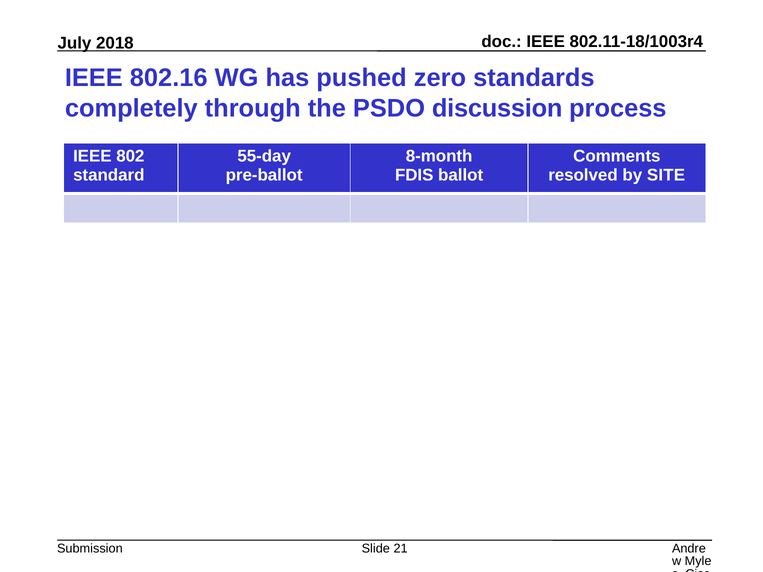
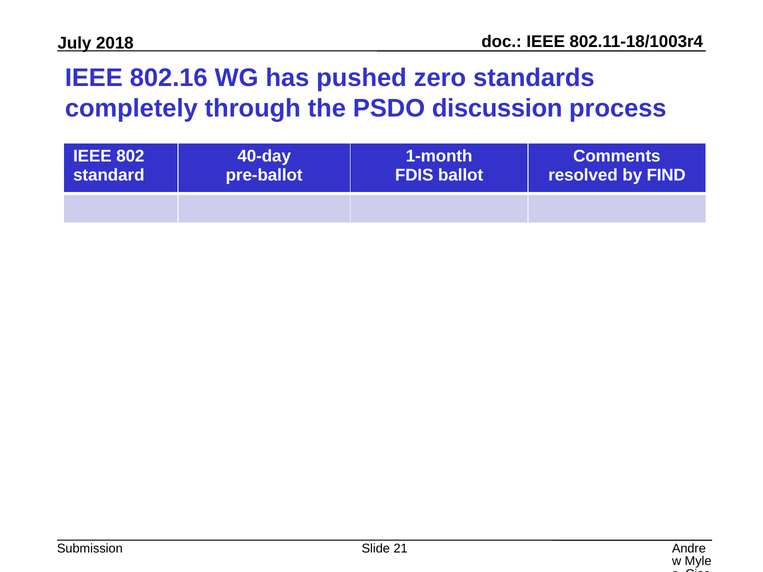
55-day: 55-day -> 40-day (264, 156)
8-month: 8-month -> 1-month (439, 156)
SITE: SITE -> FIND (666, 175)
